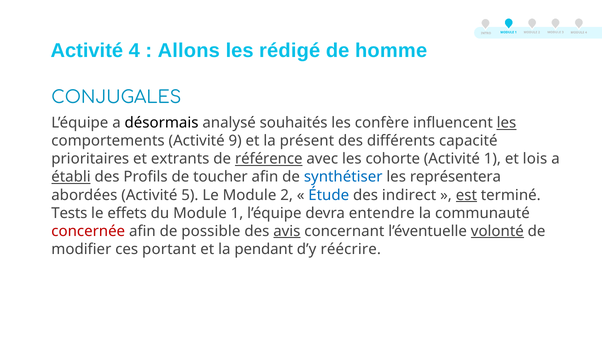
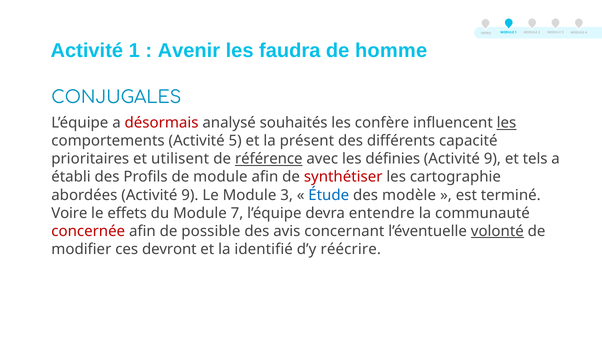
Activité 4: 4 -> 1 (134, 51)
Allons: Allons -> Avenir (189, 51)
rédigé: rédigé -> faudra (290, 51)
désormais colour: black -> red (162, 123)
9: 9 -> 5 (235, 141)
extrants: extrants -> utilisent (180, 159)
cohorte: cohorte -> définies (393, 159)
1: 1 -> 9 (492, 159)
lois: lois -> tels (535, 159)
établi underline: present -> none (71, 177)
de toucher: toucher -> module (220, 177)
synthétiser colour: blue -> red (343, 177)
représentera: représentera -> cartographie (455, 177)
abordées Activité 5: 5 -> 9 (190, 195)
Le Module 2: 2 -> 3 (287, 195)
indirect: indirect -> modèle (409, 195)
est underline: present -> none (466, 195)
Tests: Tests -> Voire (69, 213)
du Module 1: 1 -> 7 (237, 213)
avis underline: present -> none (287, 232)
portant: portant -> devront (169, 250)
pendant: pendant -> identifié (264, 250)
